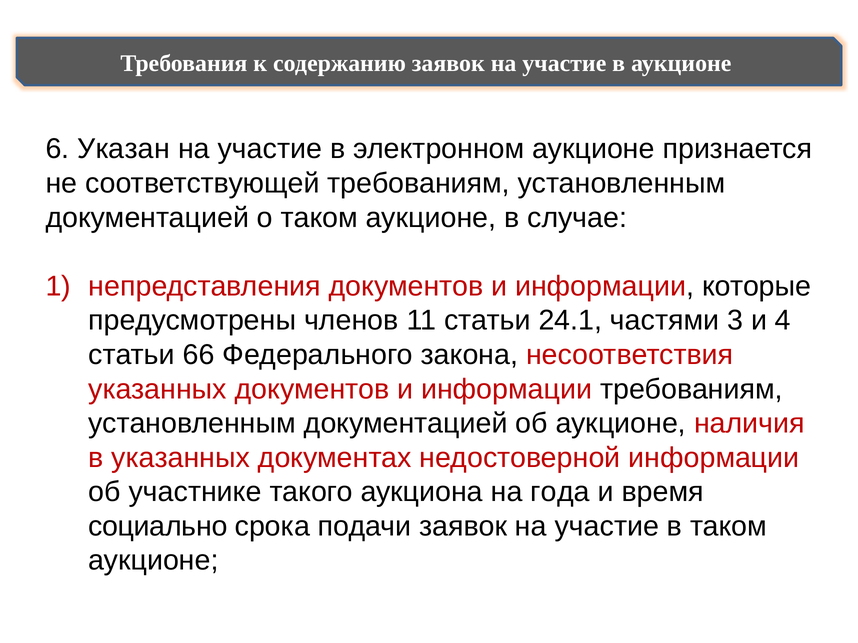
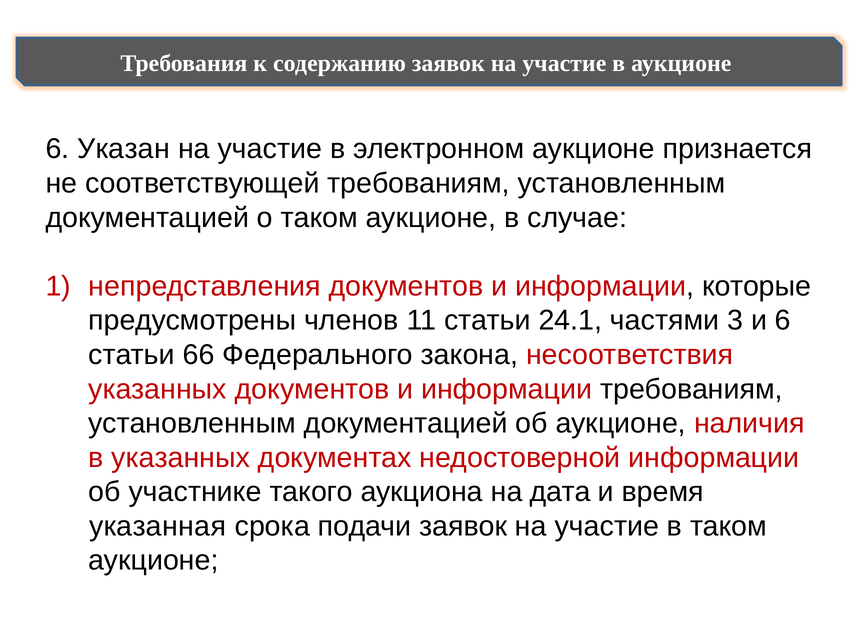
и 4: 4 -> 6 (783, 321)
года: года -> дата (560, 492)
социально: социально -> указанная (158, 527)
